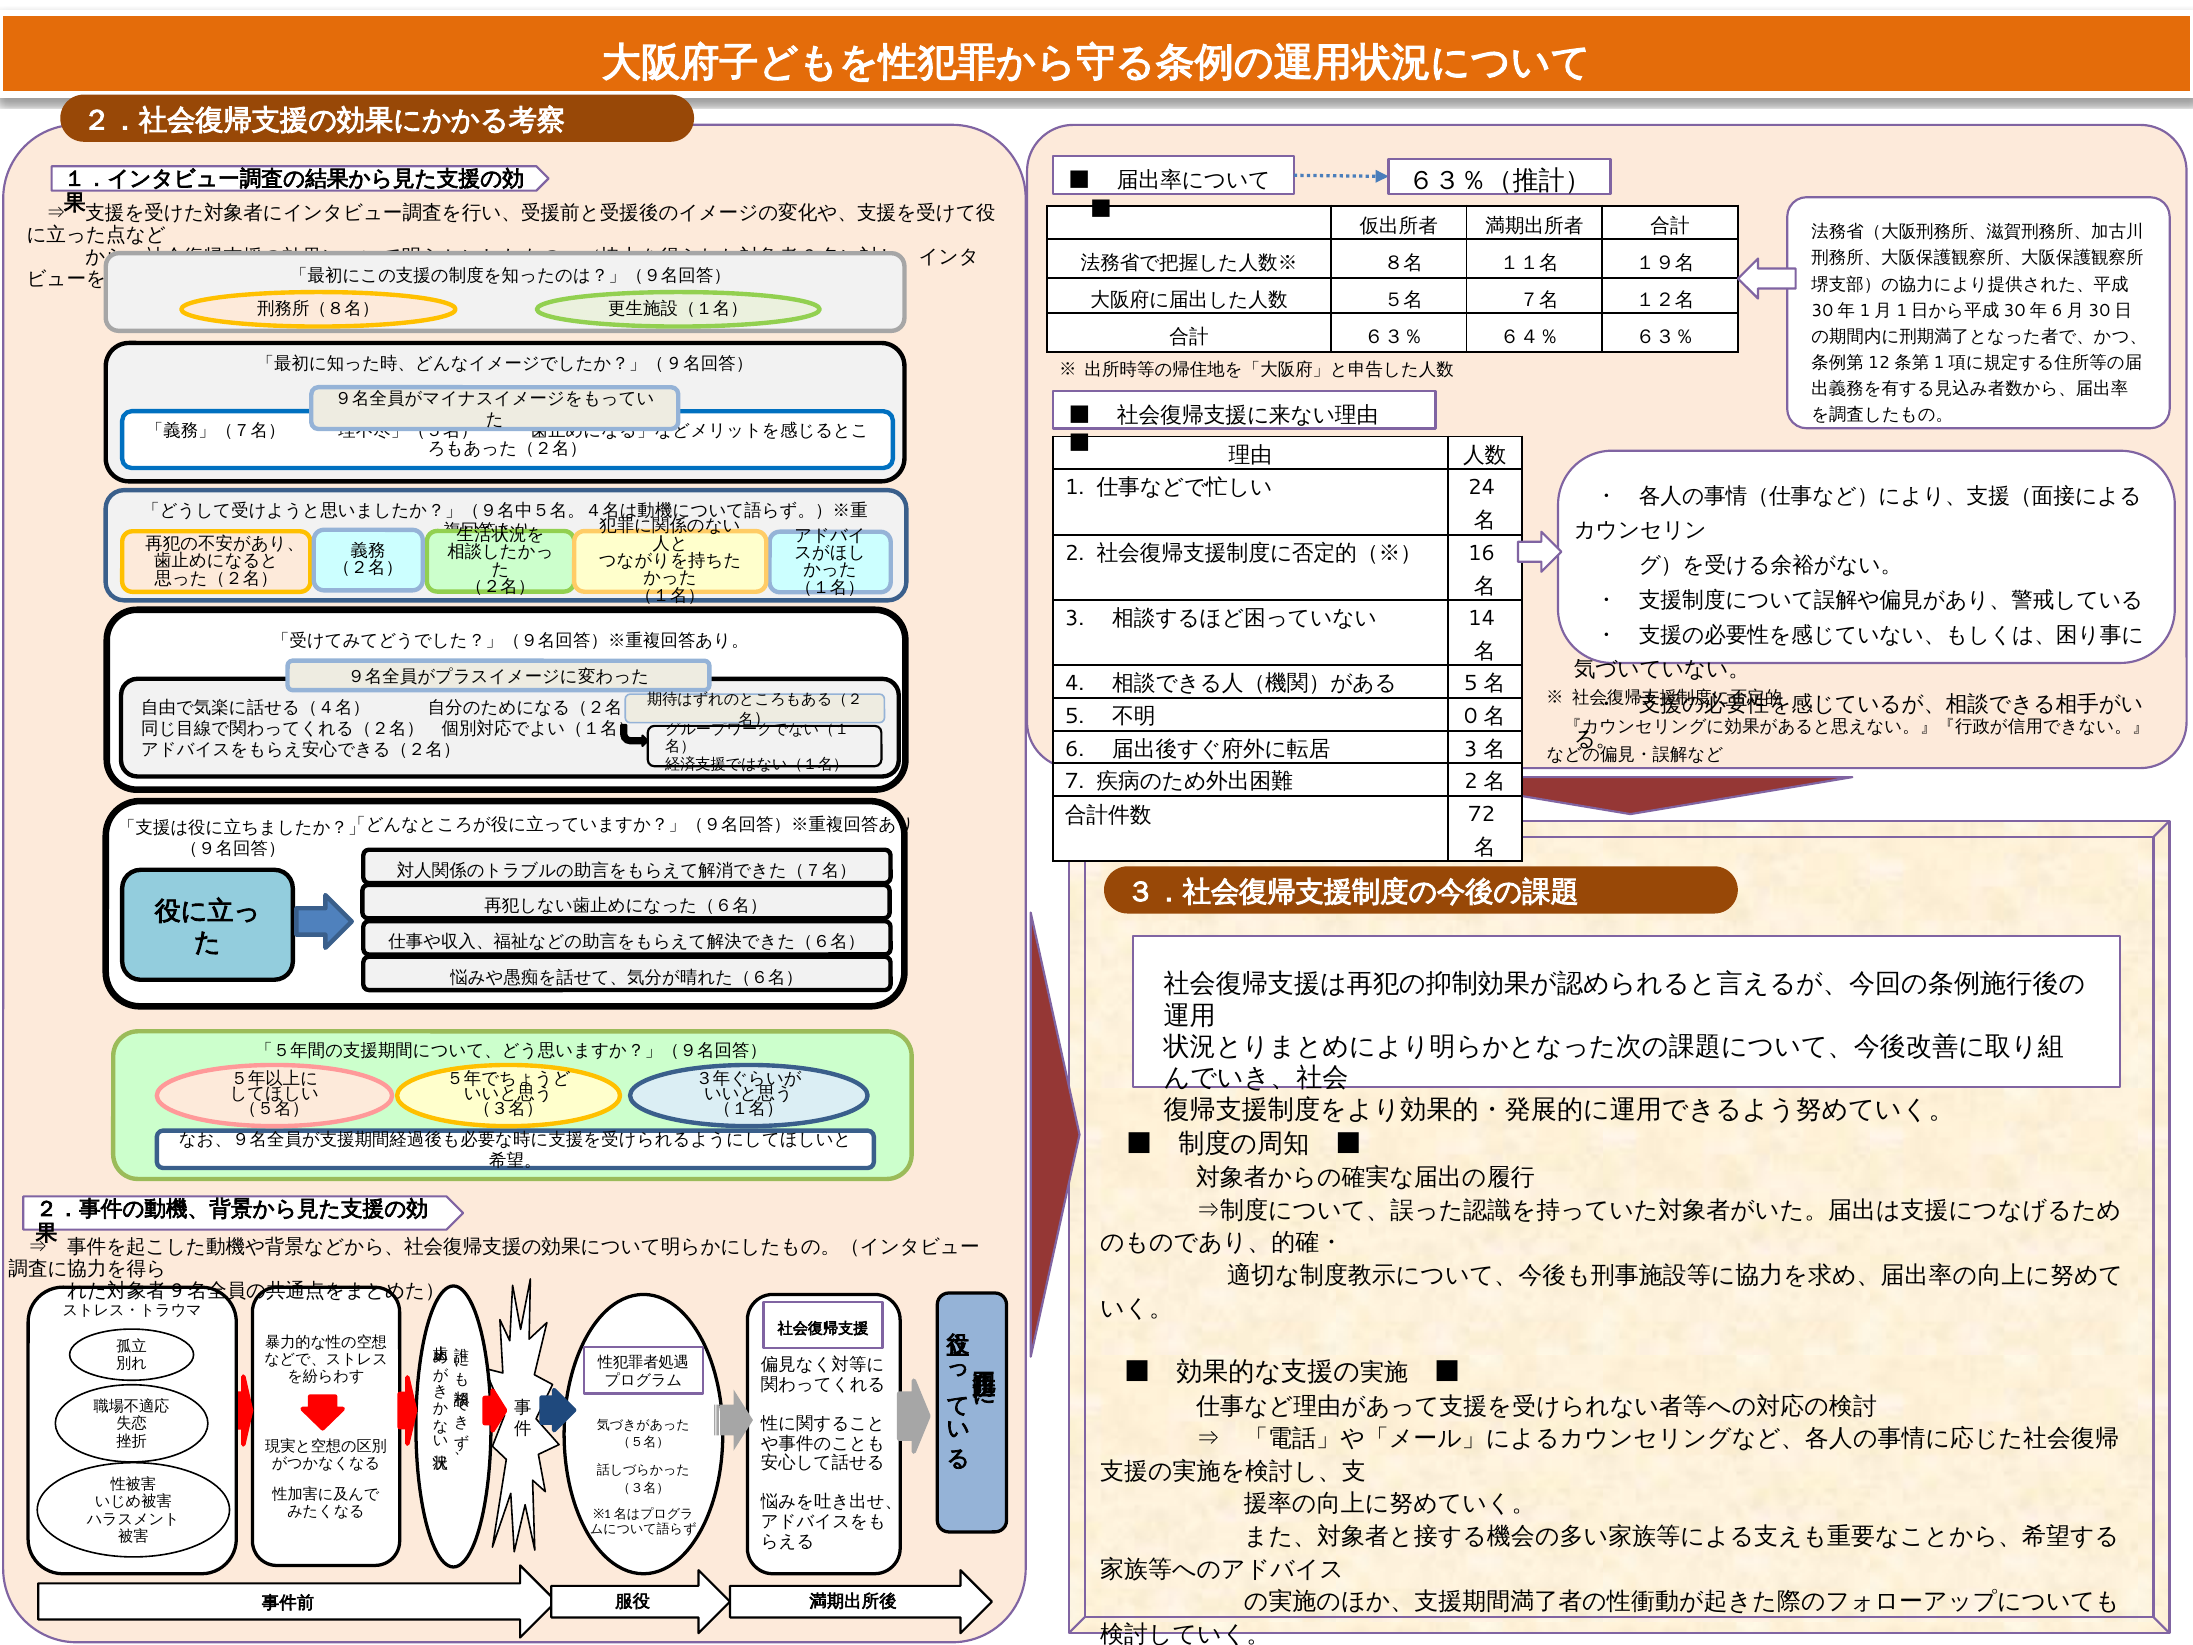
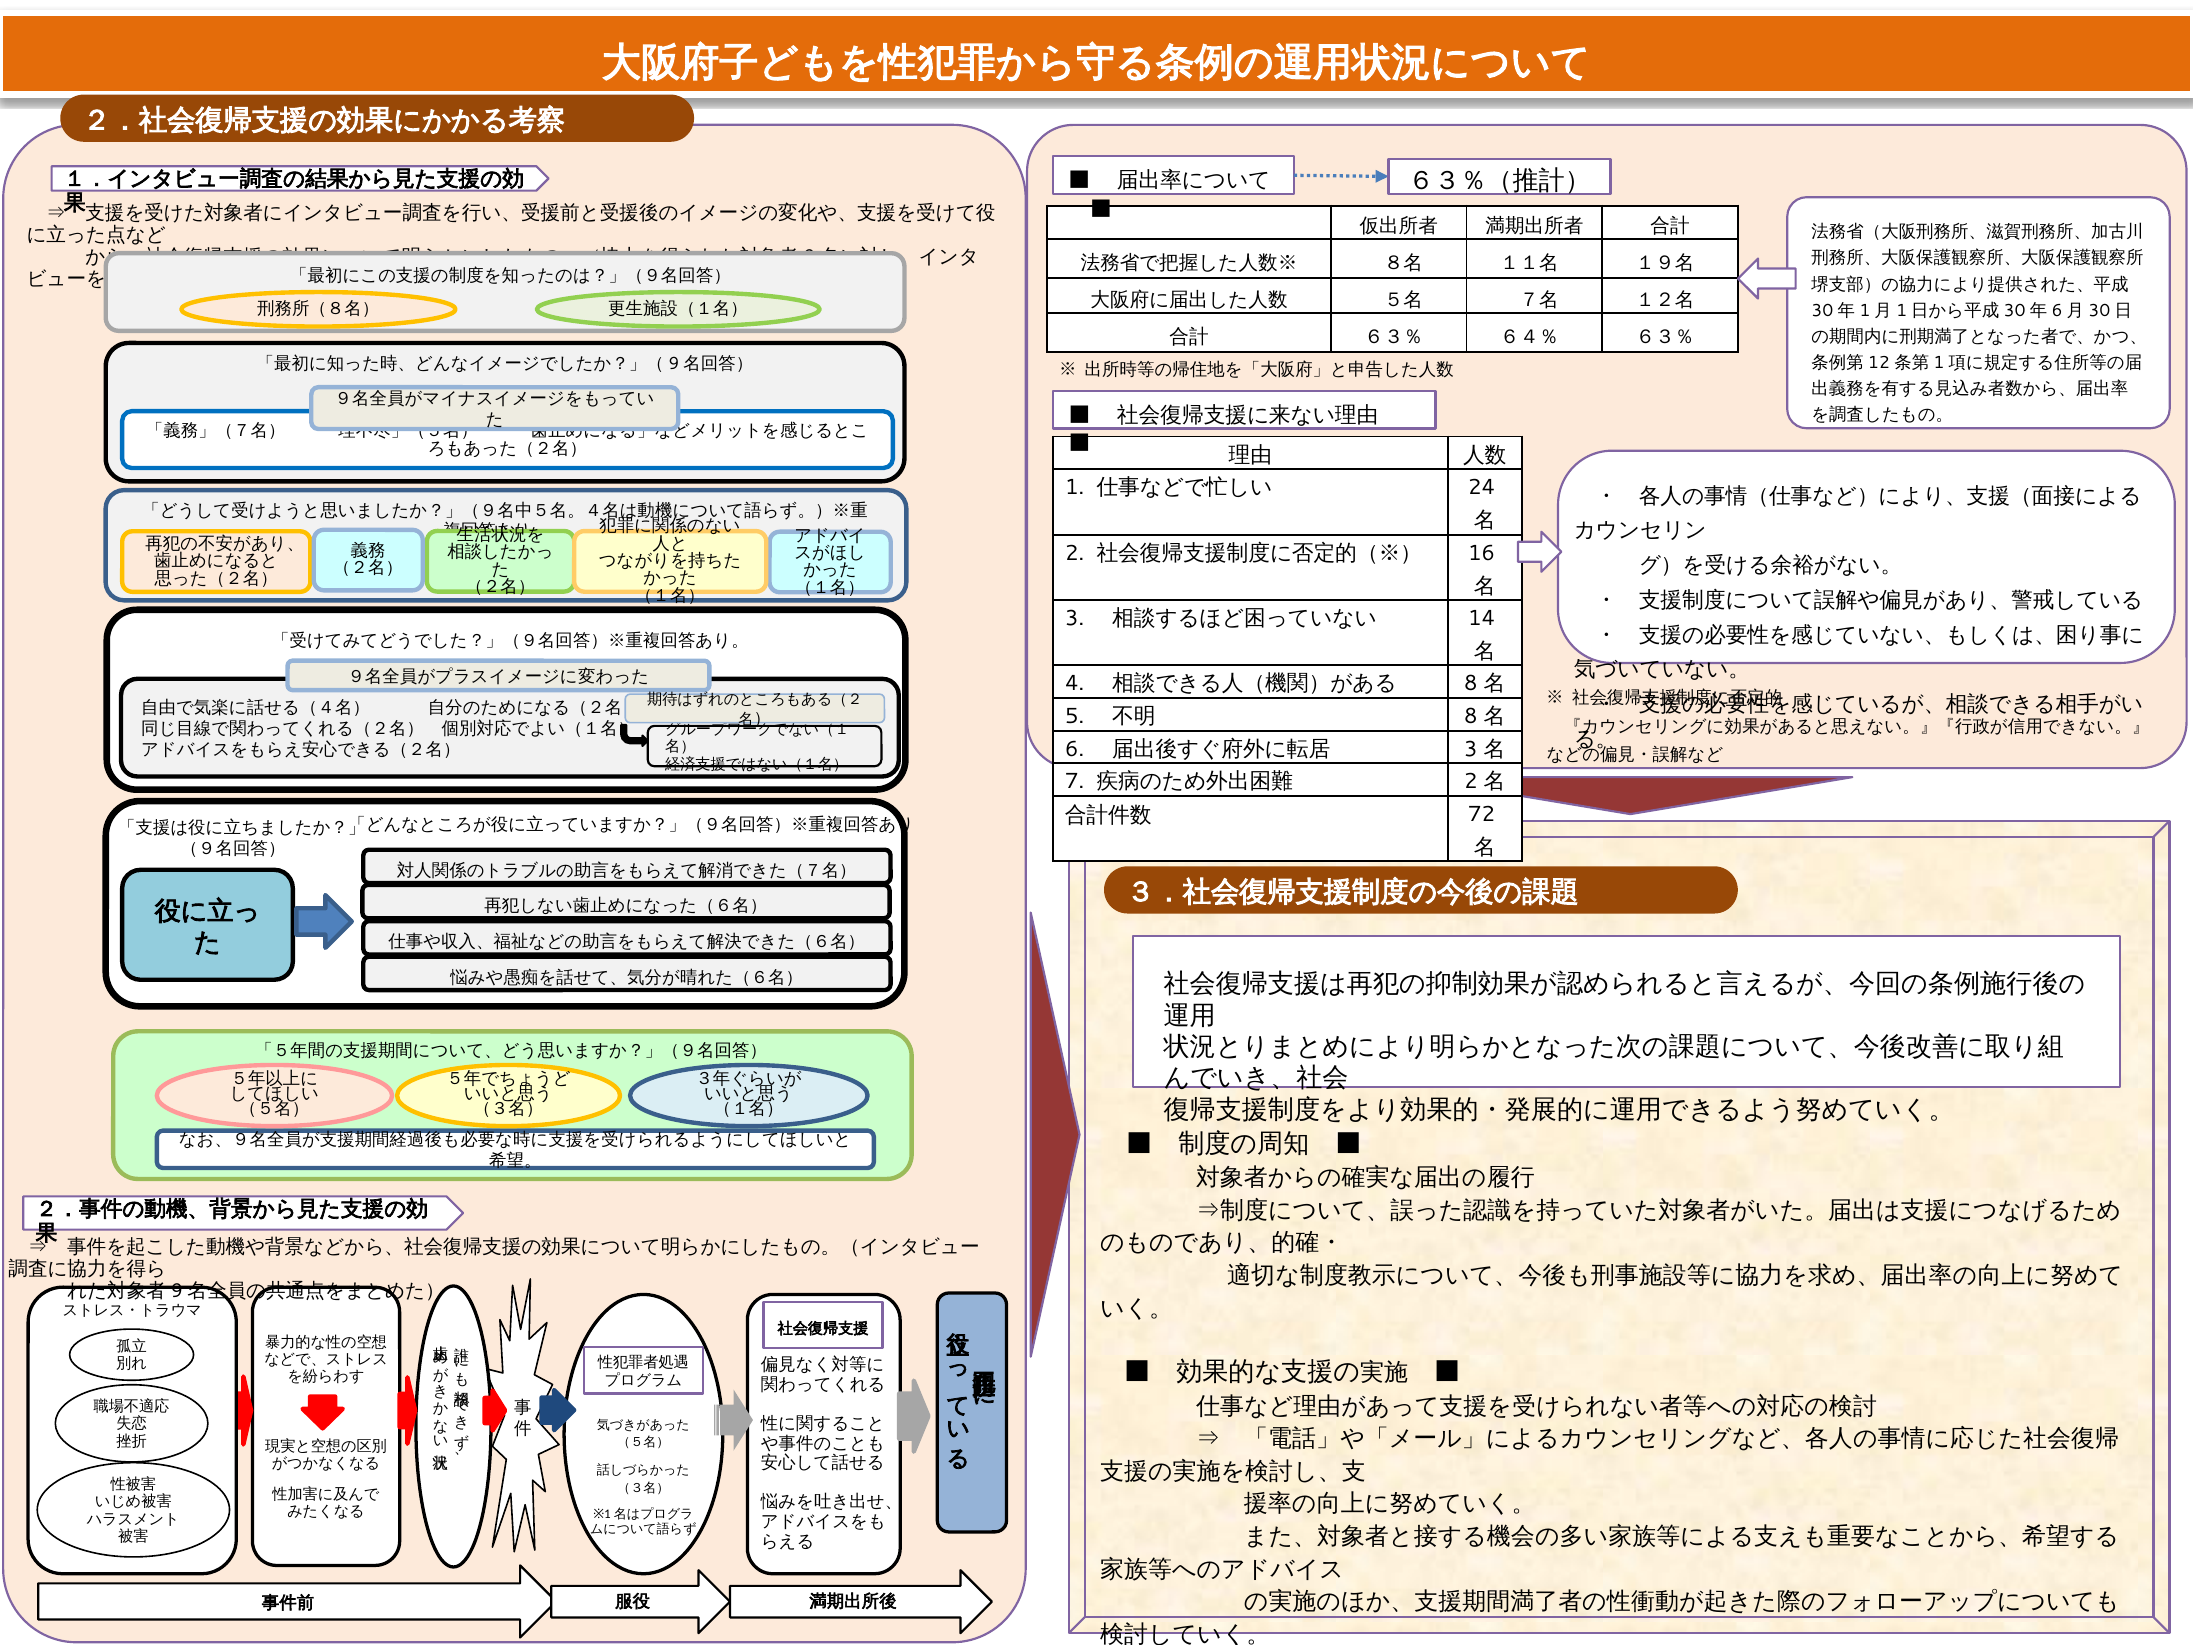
5: 5 -> 8 (1471, 683)
0: 0 -> 8 (1471, 716)
